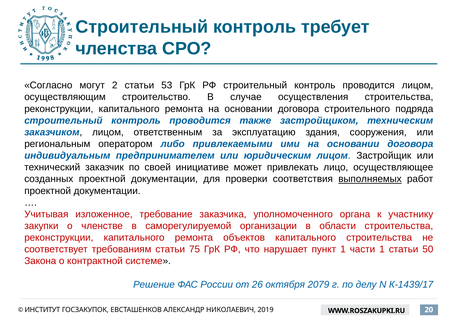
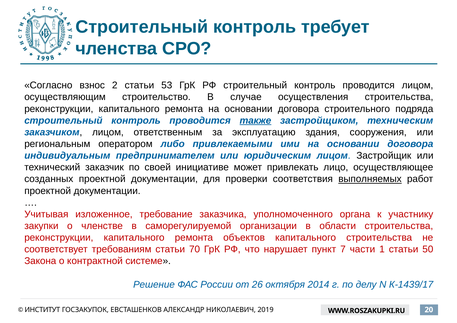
могут: могут -> взнос (92, 85)
также underline: none -> present (255, 121)
75: 75 -> 70 (195, 250)
пункт 1: 1 -> 7 (343, 250)
2079: 2079 -> 2014 (318, 285)
